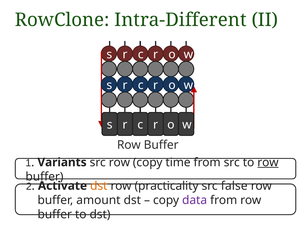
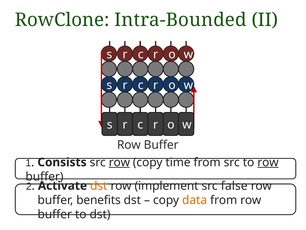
Intra-Different: Intra-Different -> Intra-Bounded (180, 20)
Variants: Variants -> Consists (62, 162)
row underline: none -> present (119, 162)
practicality: practicality -> implement (167, 185)
amount: amount -> benefits (98, 200)
data colour: purple -> orange (195, 200)
